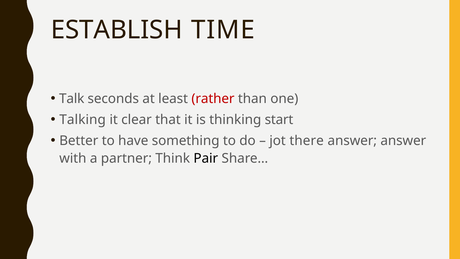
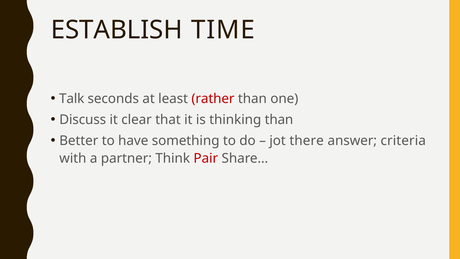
Talking: Talking -> Discuss (83, 120)
thinking start: start -> than (279, 120)
answer answer: answer -> criteria (403, 141)
Pair colour: black -> red (206, 158)
